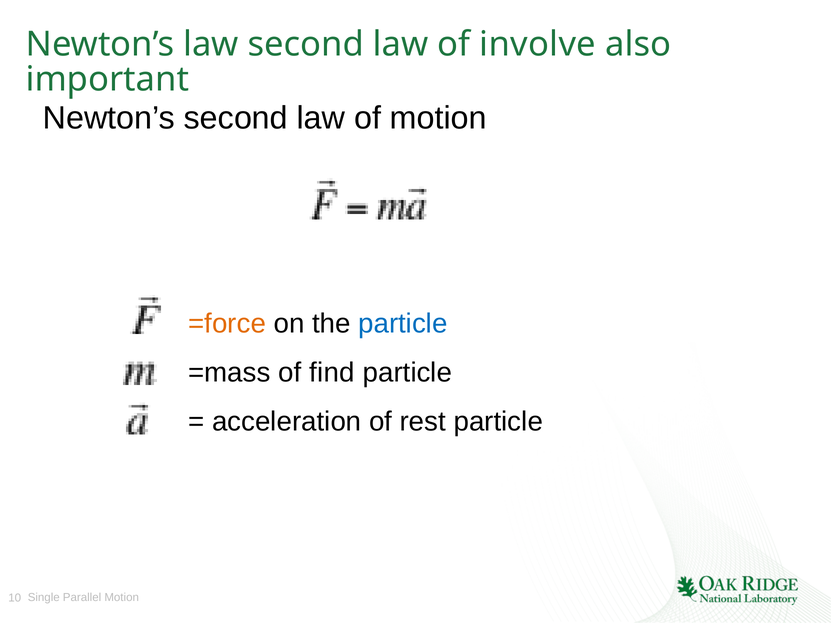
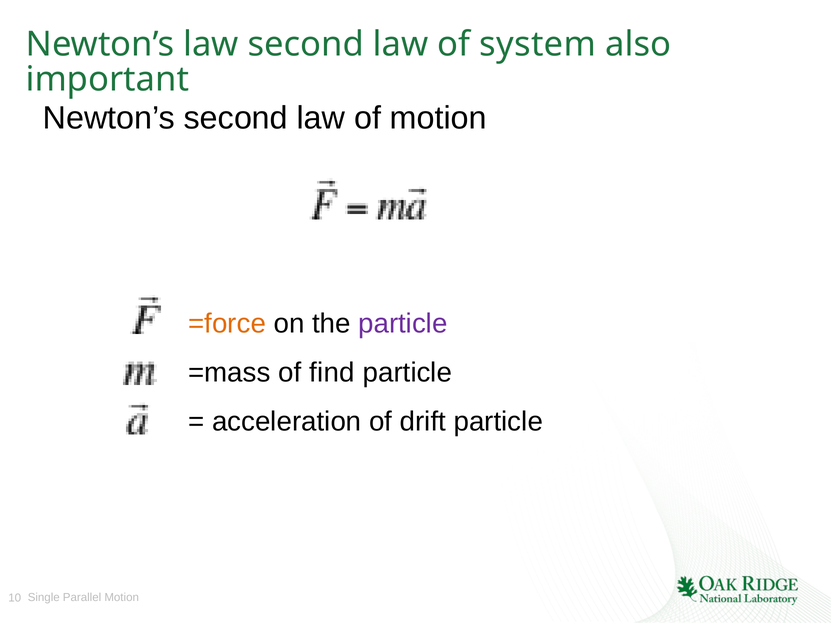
involve: involve -> system (538, 44)
particle colour: blue -> purple (403, 324)
rest: rest -> drift (423, 422)
